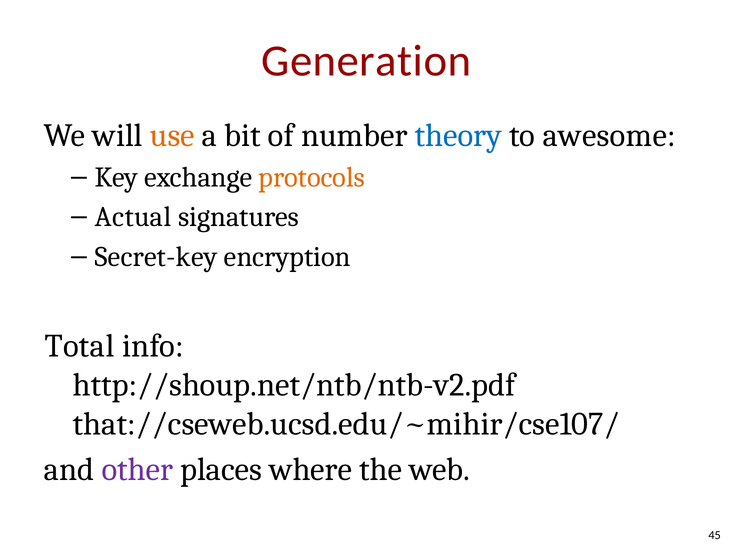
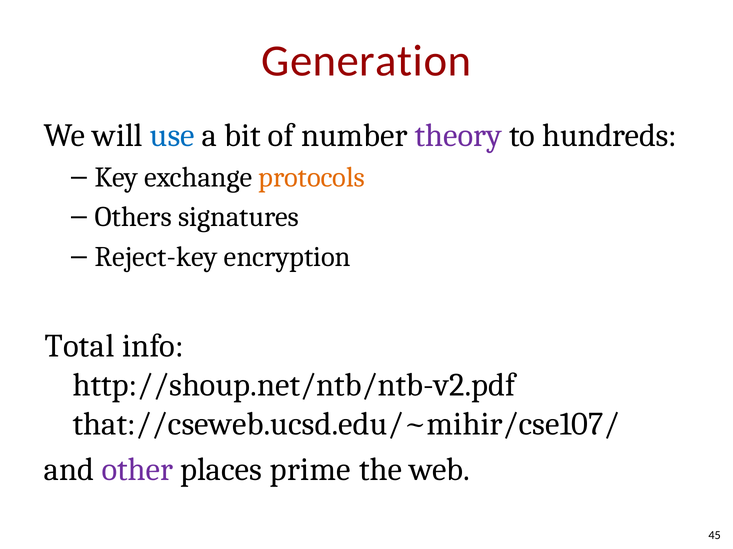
use colour: orange -> blue (172, 135)
theory colour: blue -> purple (458, 135)
awesome: awesome -> hundreds (610, 135)
Actual: Actual -> Others (133, 217)
Secret-key: Secret-key -> Reject-key (156, 257)
where: where -> prime (310, 470)
